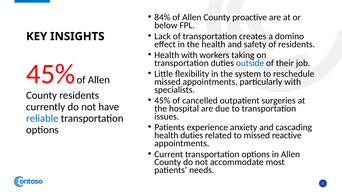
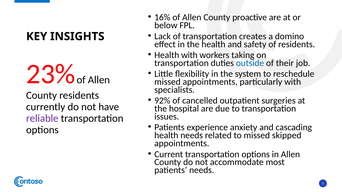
84%: 84% -> 16% (162, 17)
45%: 45% -> 23% (51, 74)
45%: 45% -> 92% (162, 101)
reliable colour: blue -> purple (42, 119)
health duties: duties -> needs (192, 136)
reactive: reactive -> skipped (287, 136)
